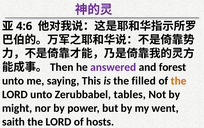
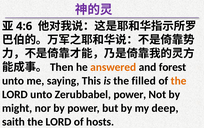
answered colour: purple -> orange (113, 67)
Zerubbabel tables: tables -> power (130, 94)
went: went -> deep (165, 108)
